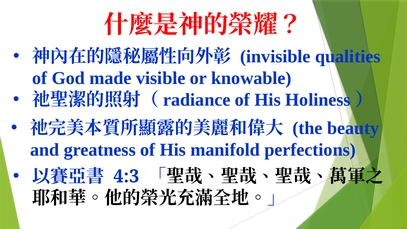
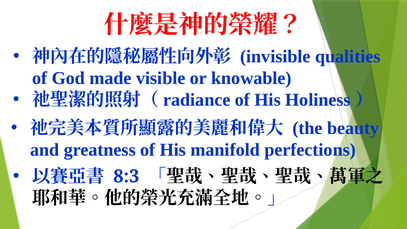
4:3: 4:3 -> 8:3 (126, 176)
